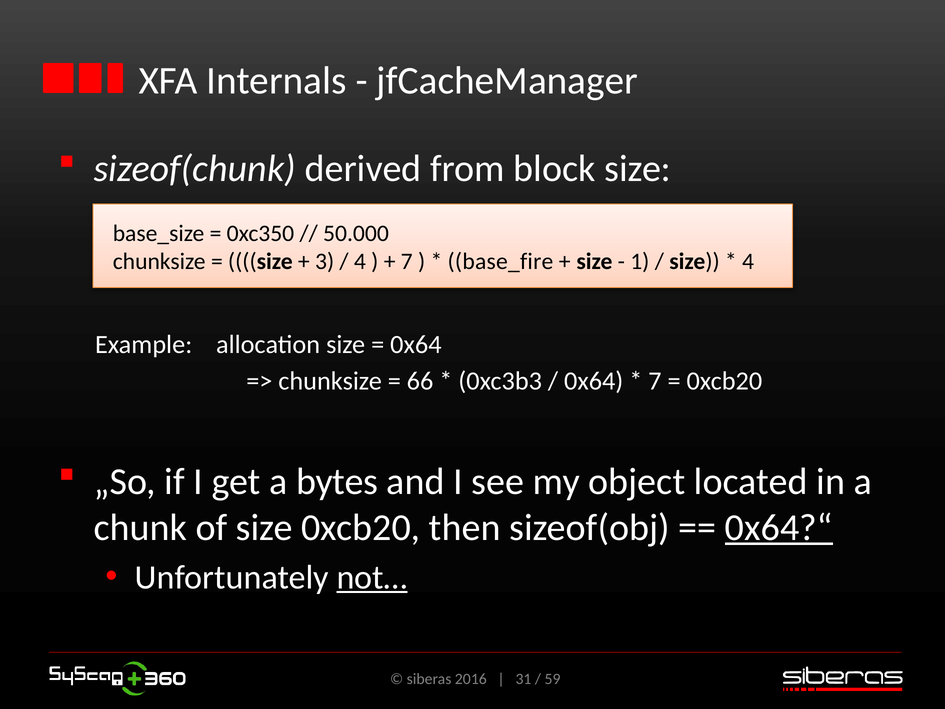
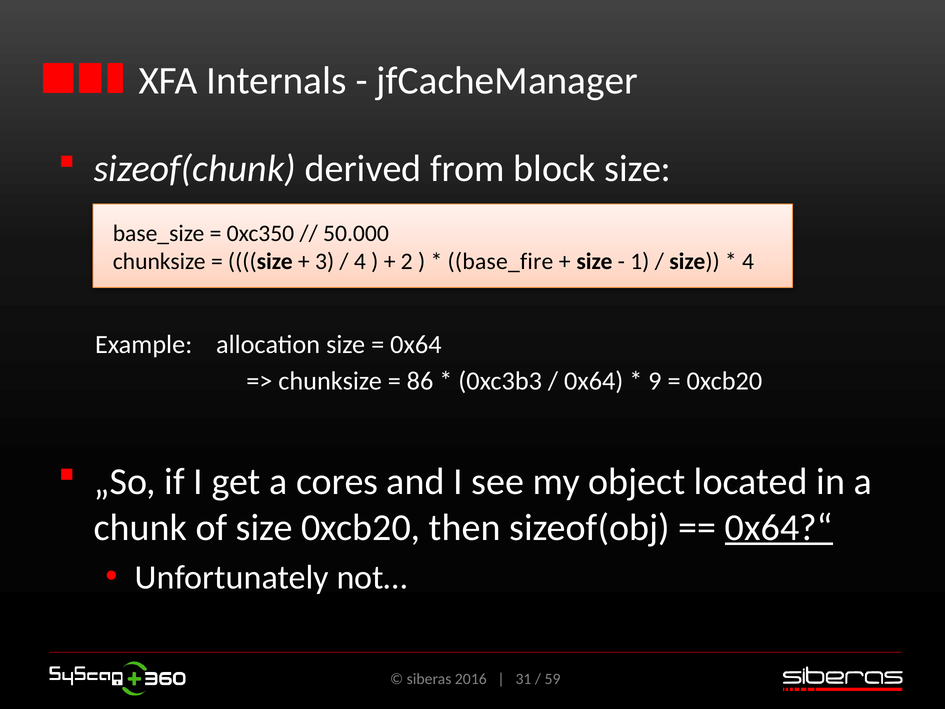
7: 7 -> 2 (407, 262)
66: 66 -> 86 (420, 381)
7: 7 -> 9 (655, 381)
bytes: bytes -> cores (337, 482)
not… underline: present -> none (372, 577)
